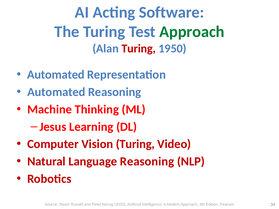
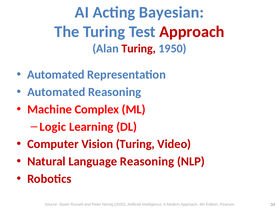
Software: Software -> Bayesian (171, 12)
Approach colour: green -> red (192, 32)
Thinking: Thinking -> Complex (97, 110)
Jesus: Jesus -> Logic (53, 127)
